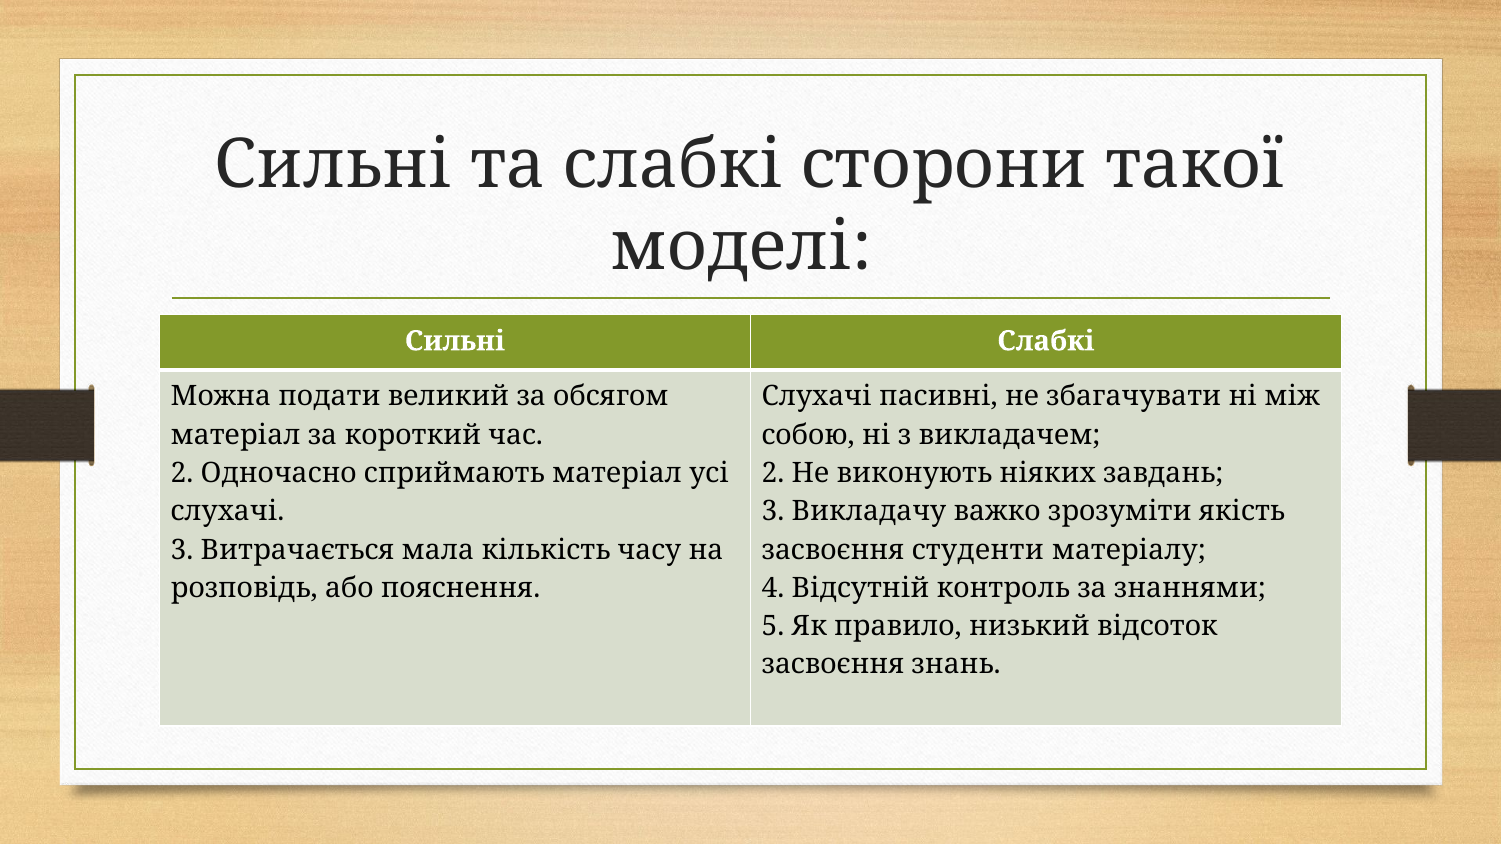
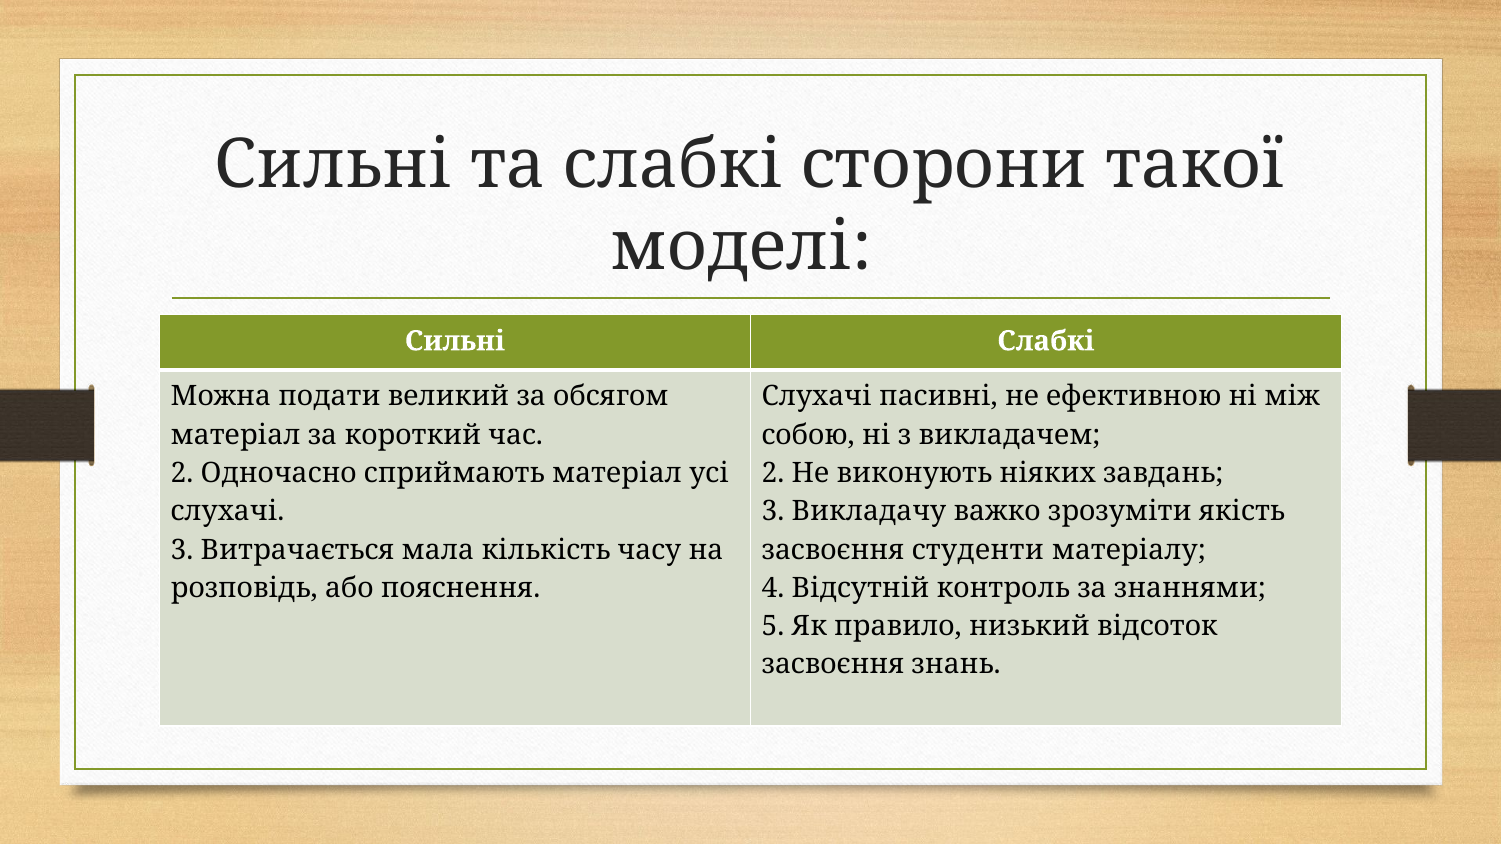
збагачувати: збагачувати -> ефективною (1134, 397)
